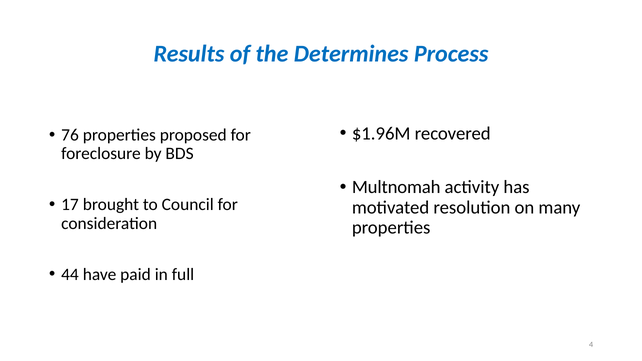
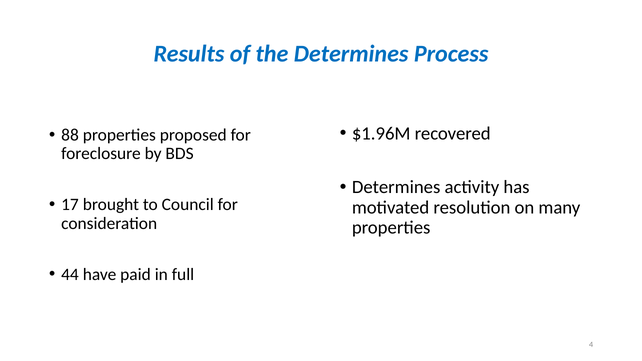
76: 76 -> 88 (70, 135)
Multnomah: Multnomah -> Determines (396, 187)
